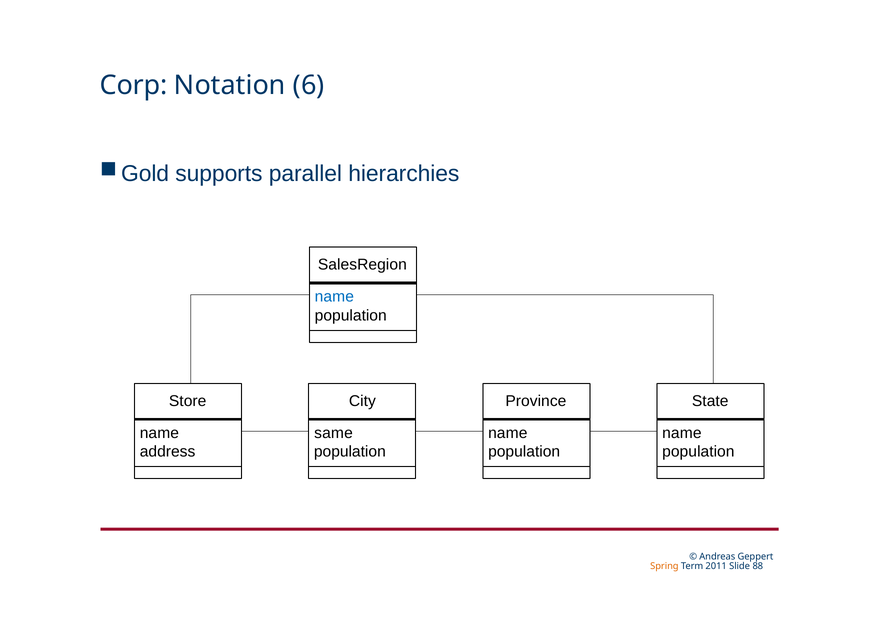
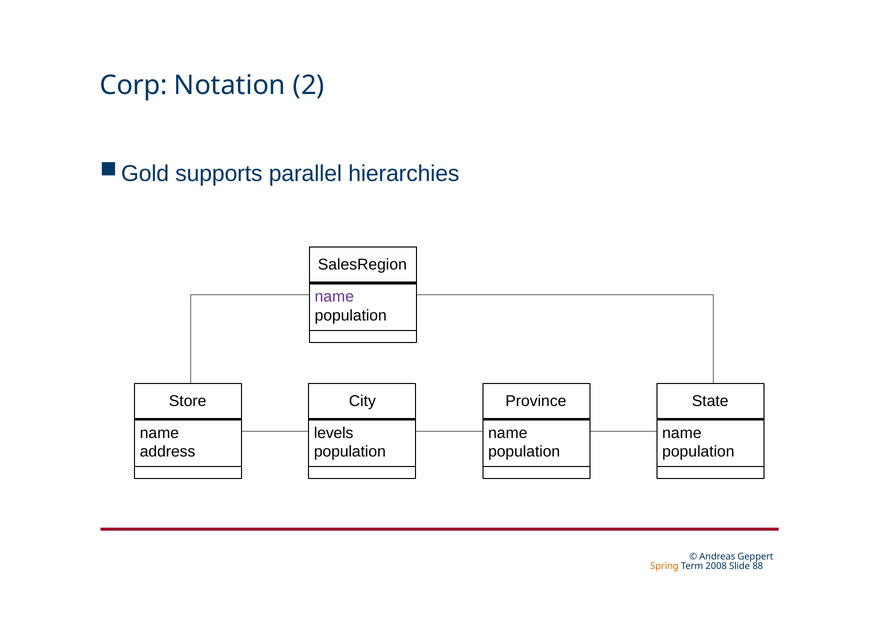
6: 6 -> 2 (309, 85)
name colour: blue -> purple (334, 296)
same: same -> levels (334, 433)
2011: 2011 -> 2008 (716, 566)
